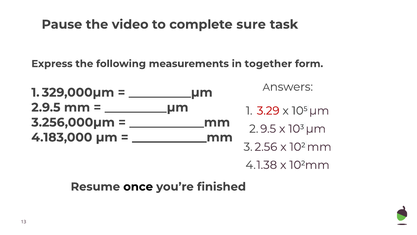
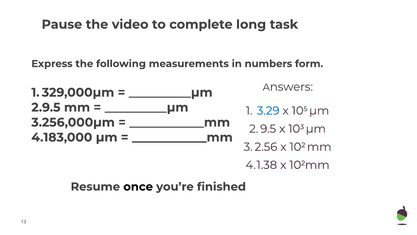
sure: sure -> long (251, 24)
together: together -> numbers (268, 64)
3.29 colour: red -> blue (268, 111)
